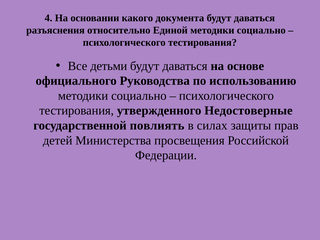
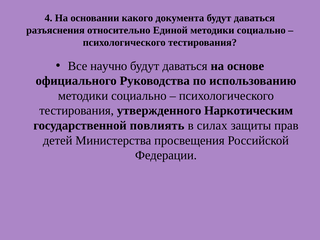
детьми: детьми -> научно (109, 66)
Недостоверные: Недостоверные -> Наркотическим (249, 111)
